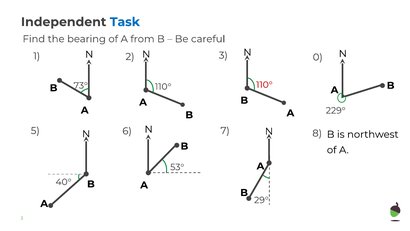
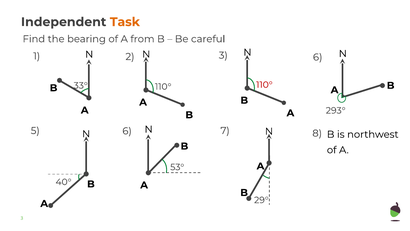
Task colour: blue -> orange (125, 22)
3 0: 0 -> 6 (318, 57)
73°: 73° -> 33° (81, 85)
229°: 229° -> 293° (336, 110)
